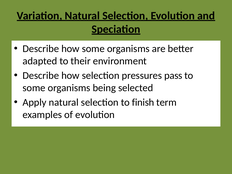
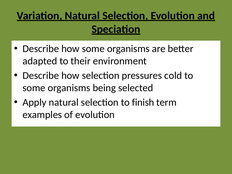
pass: pass -> cold (173, 75)
